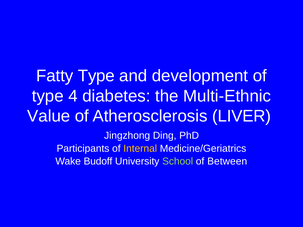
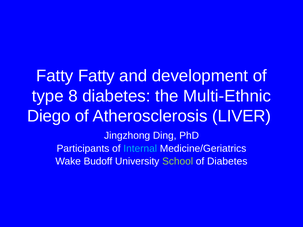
Fatty Type: Type -> Fatty (96, 76)
4: 4 -> 8 (73, 96)
Value: Value -> Diego (49, 116)
Internal colour: yellow -> light blue (140, 149)
of Between: Between -> Diabetes (227, 162)
